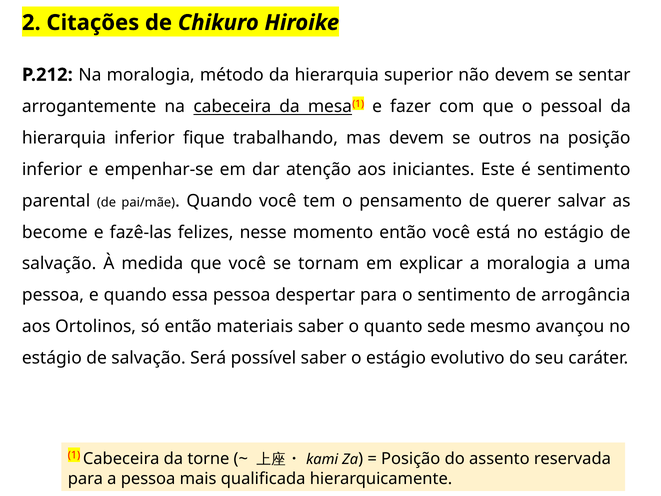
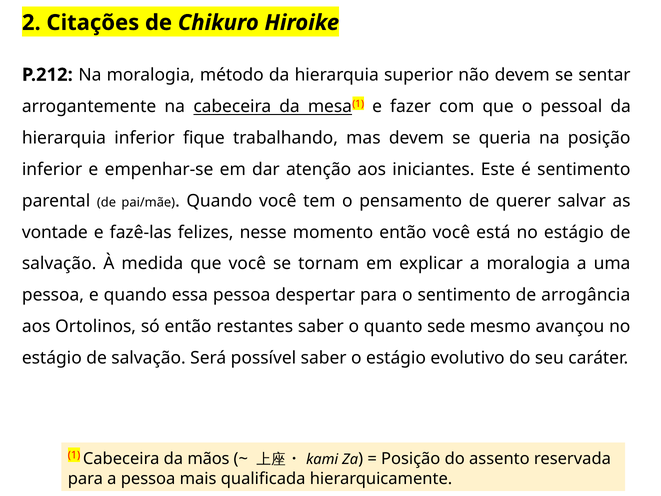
outros: outros -> queria (505, 138)
become: become -> vontade (55, 232)
materiais: materiais -> restantes (255, 326)
torne: torne -> mãos (208, 459)
